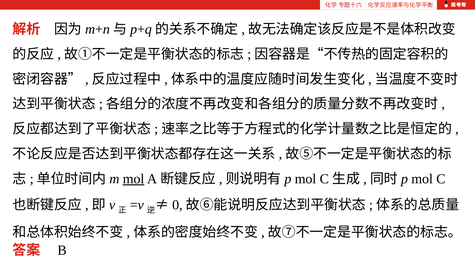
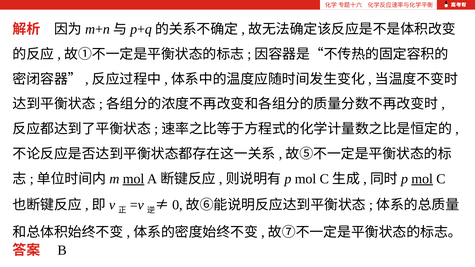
mol underline: none -> present (422, 179)
